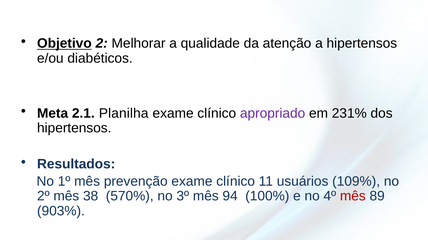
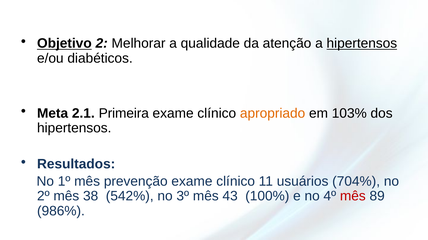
hipertensos underline: none -> present (362, 44)
Planilha: Planilha -> Primeira (124, 114)
apropriado colour: purple -> orange (273, 114)
231%: 231% -> 103% (349, 114)
109%: 109% -> 704% (356, 182)
570%: 570% -> 542% (130, 197)
94: 94 -> 43 (230, 197)
903%: 903% -> 986% (61, 212)
